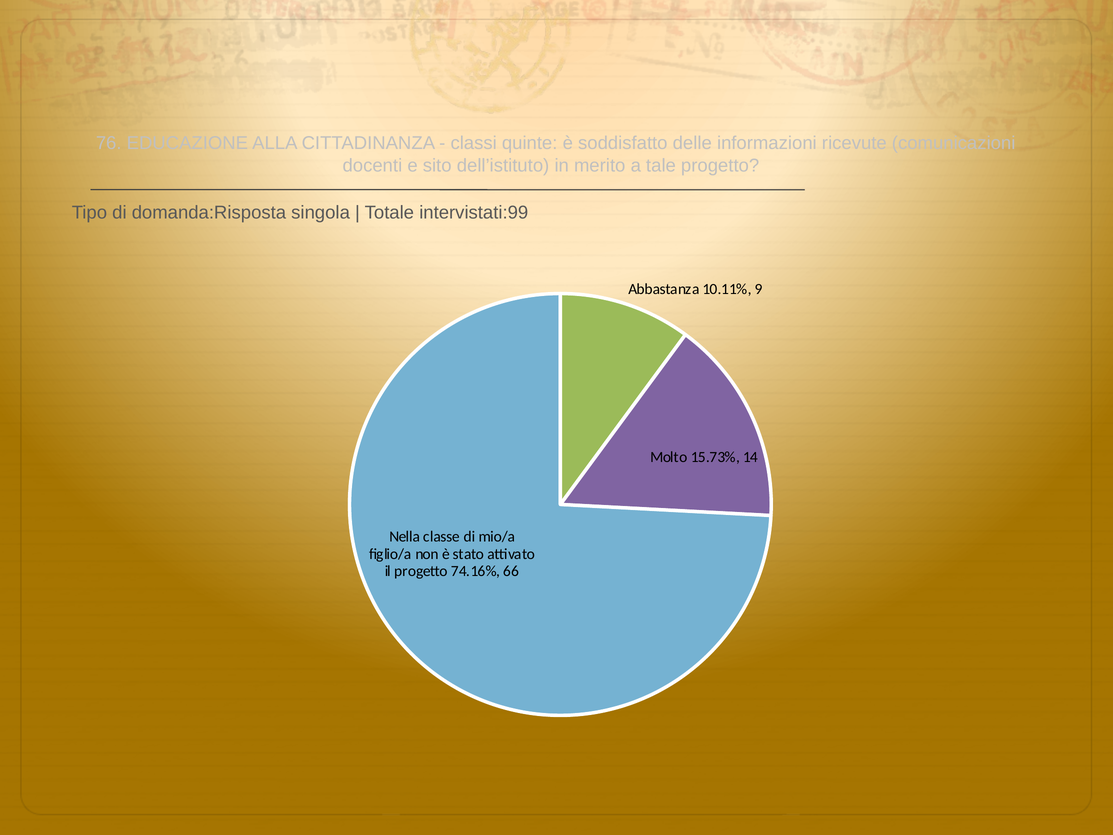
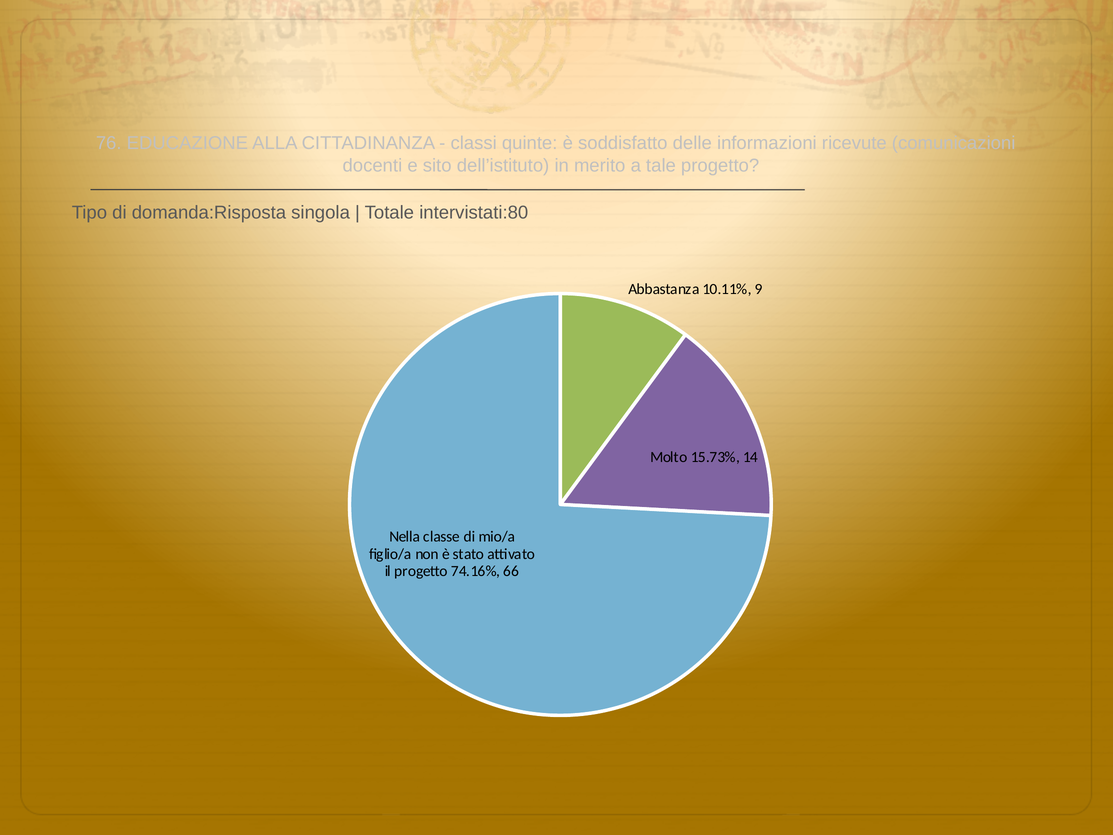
intervistati:99: intervistati:99 -> intervistati:80 (474, 213)
